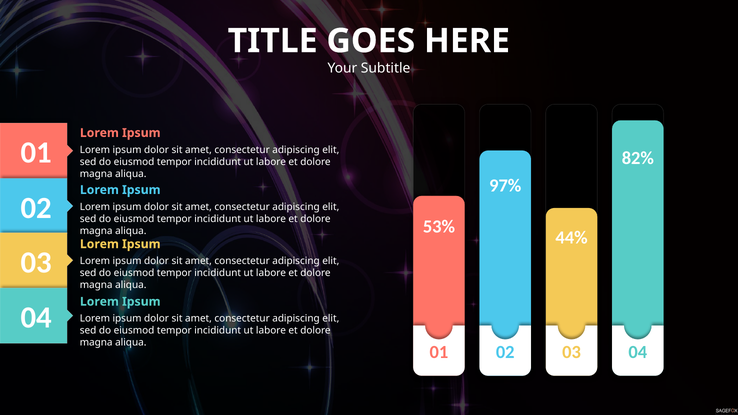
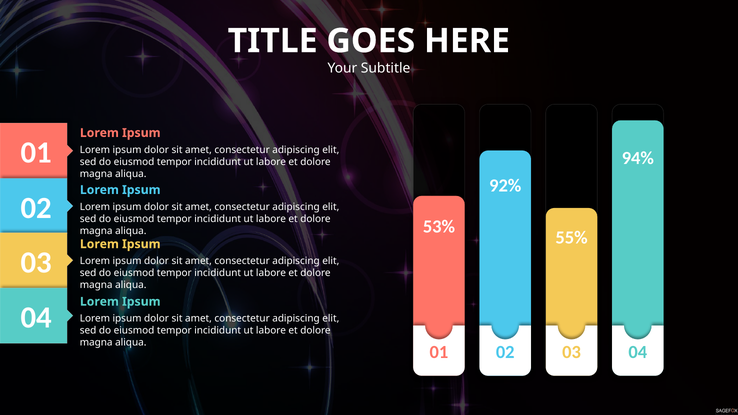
82%: 82% -> 94% (638, 158)
97%: 97% -> 92% (505, 185)
44%: 44% -> 55% (572, 238)
